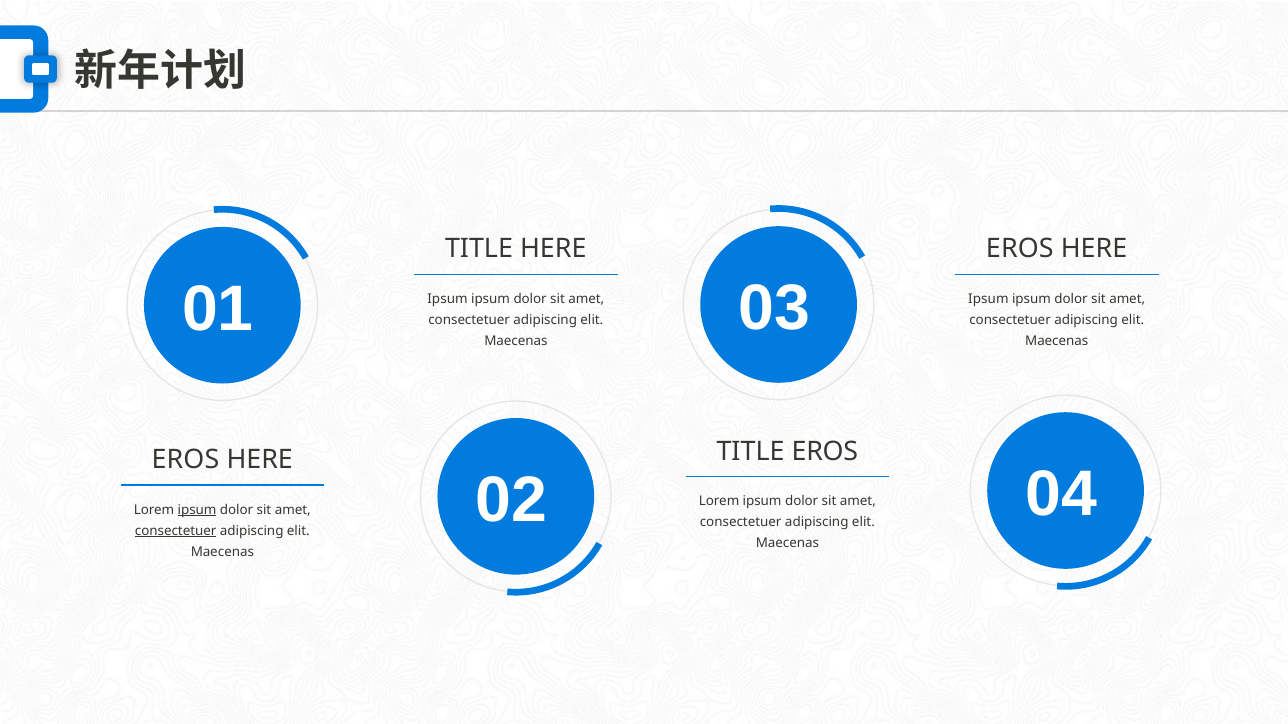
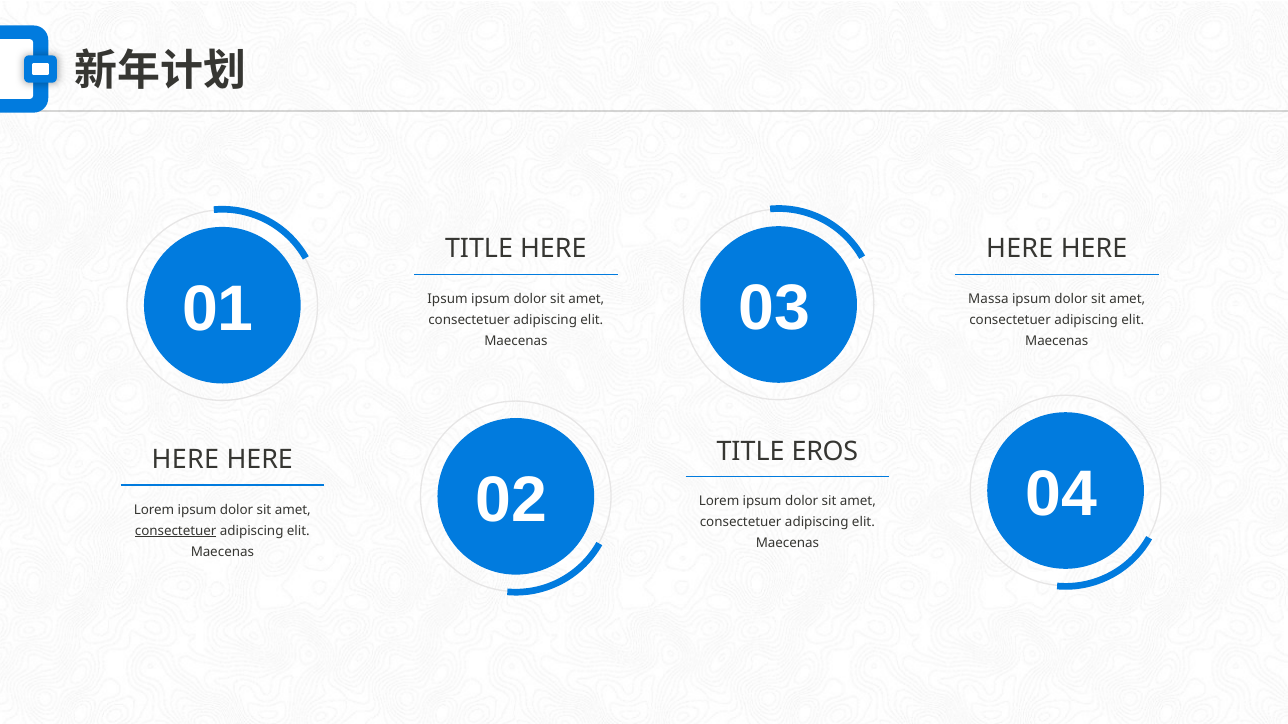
EROS: EROS -> HERE (1020, 249)
Ipsum: Ipsum -> Massa (988, 299)
EROS: EROS -> HERE (185, 460)
ipsum underline: present -> none (197, 510)
